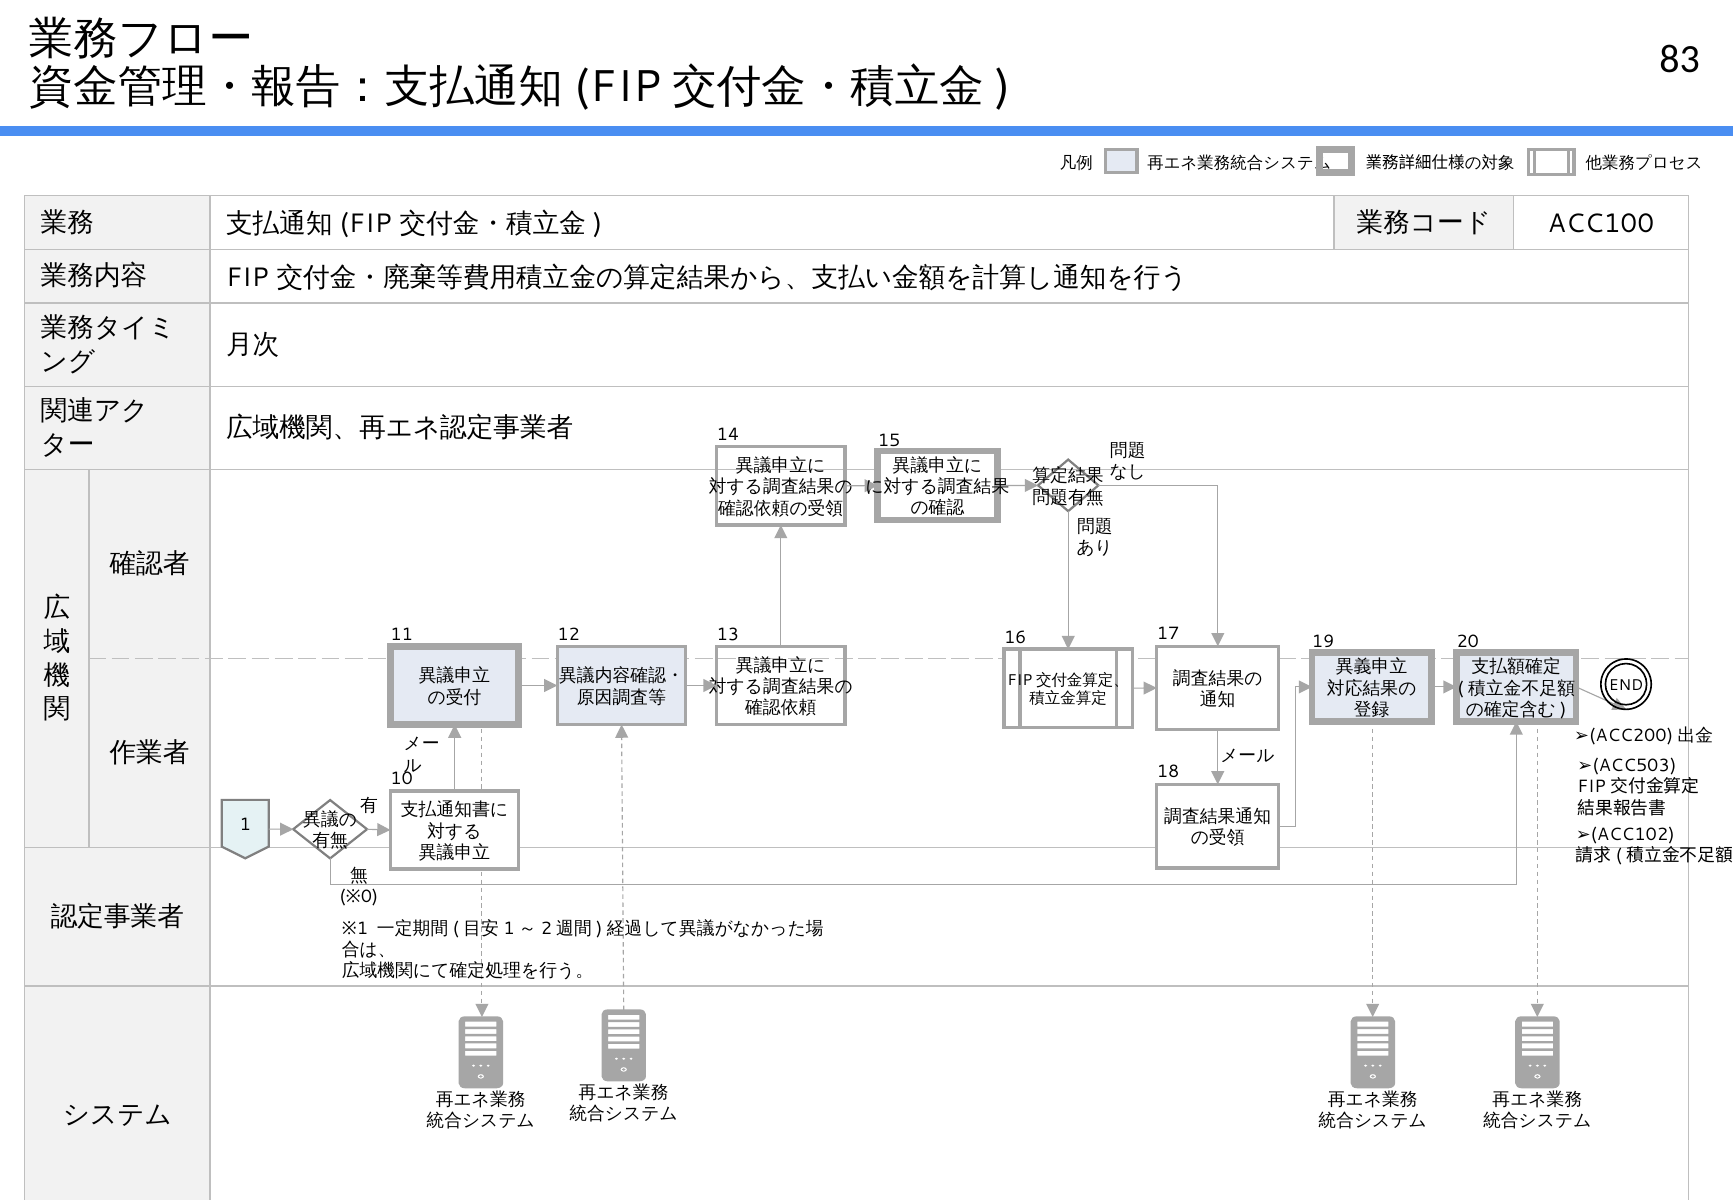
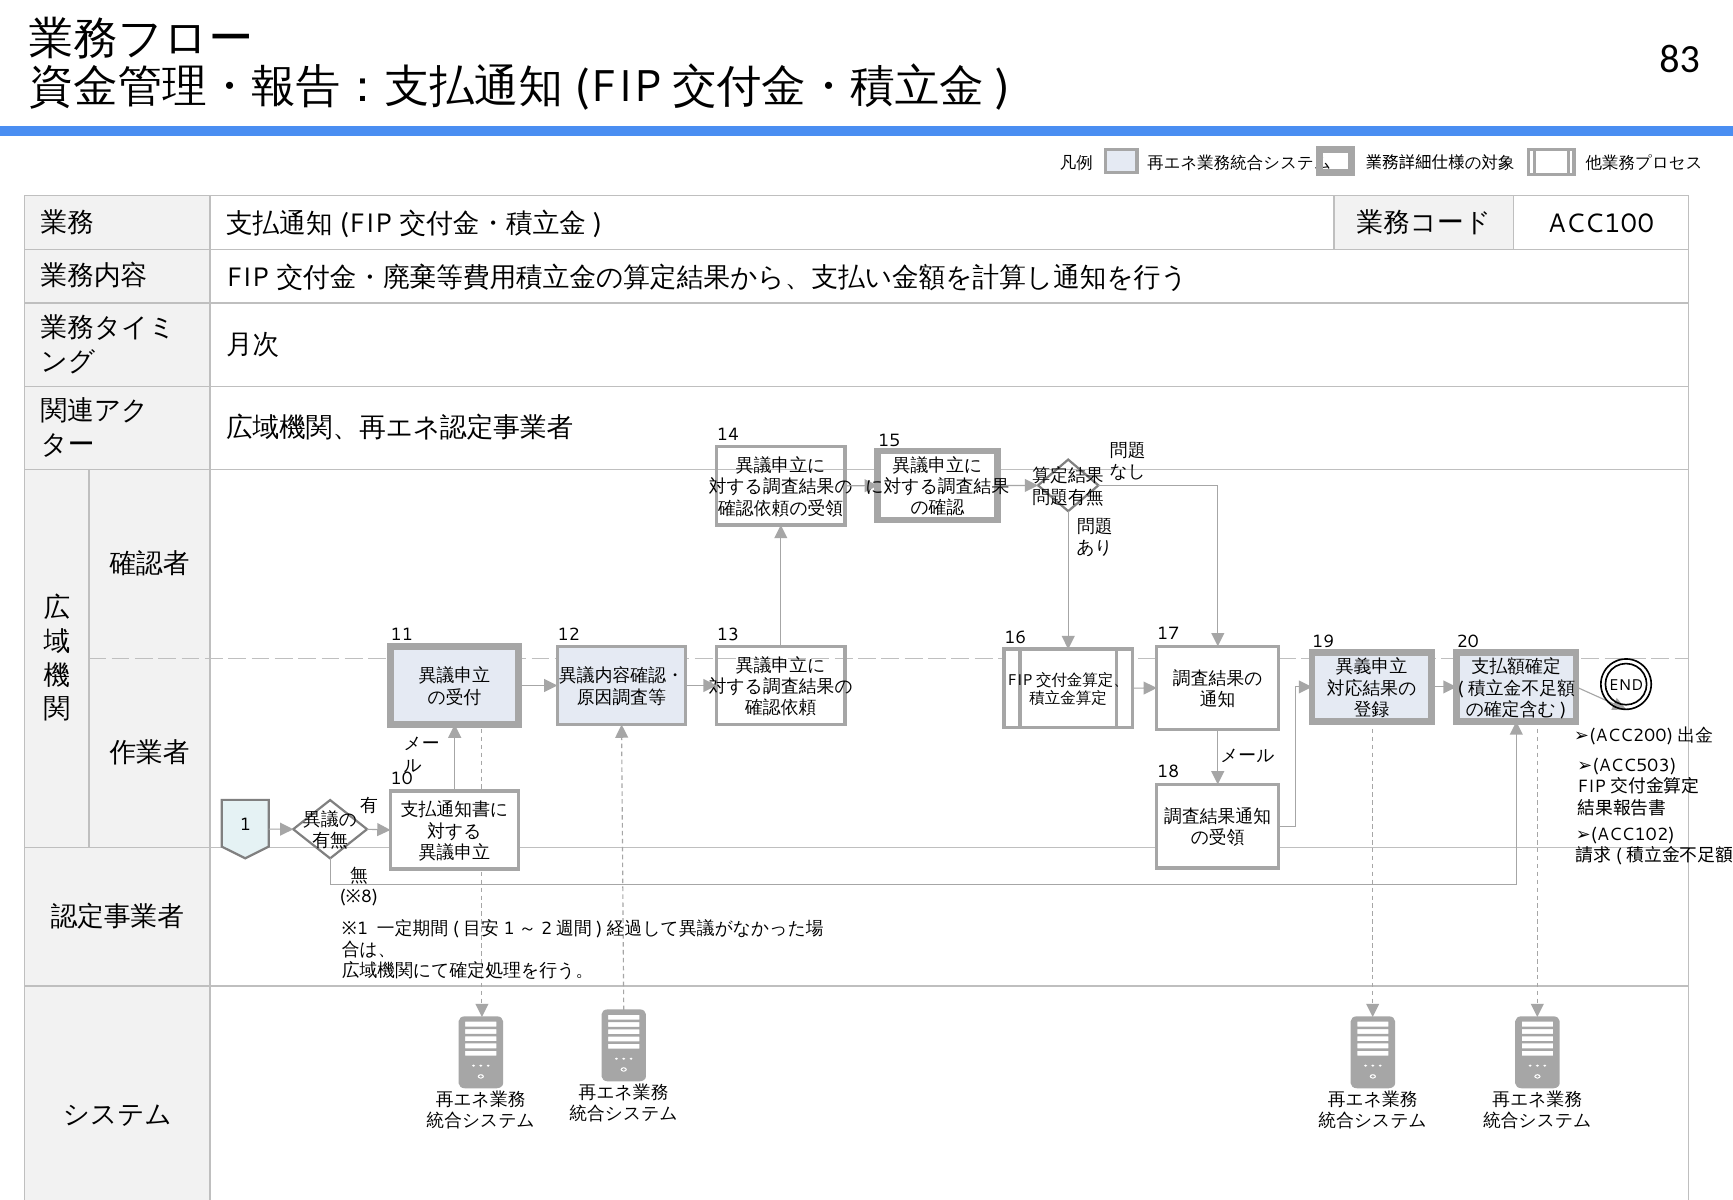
0: 0 -> 8 (370, 897)
